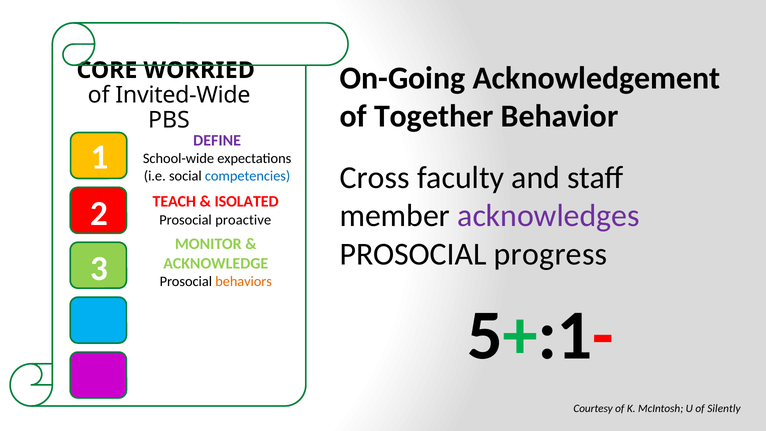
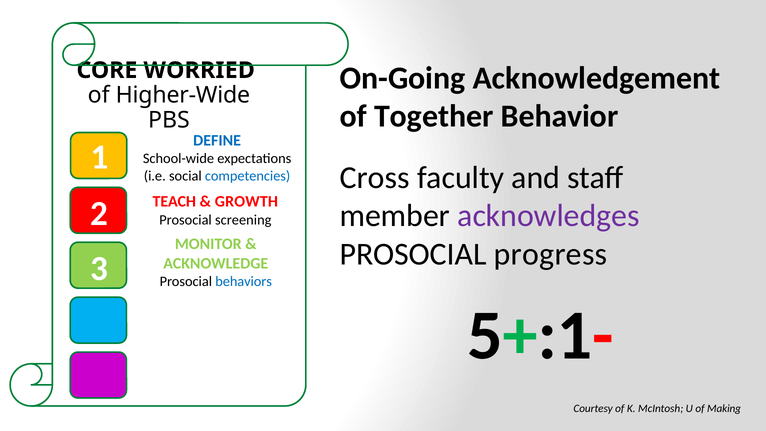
Invited-Wide: Invited-Wide -> Higher-Wide (183, 95)
DEFINE colour: purple -> blue (217, 141)
ISOLATED: ISOLATED -> GROWTH (246, 202)
proactive: proactive -> screening (243, 220)
behaviors colour: orange -> blue (244, 281)
Silently: Silently -> Making (724, 408)
